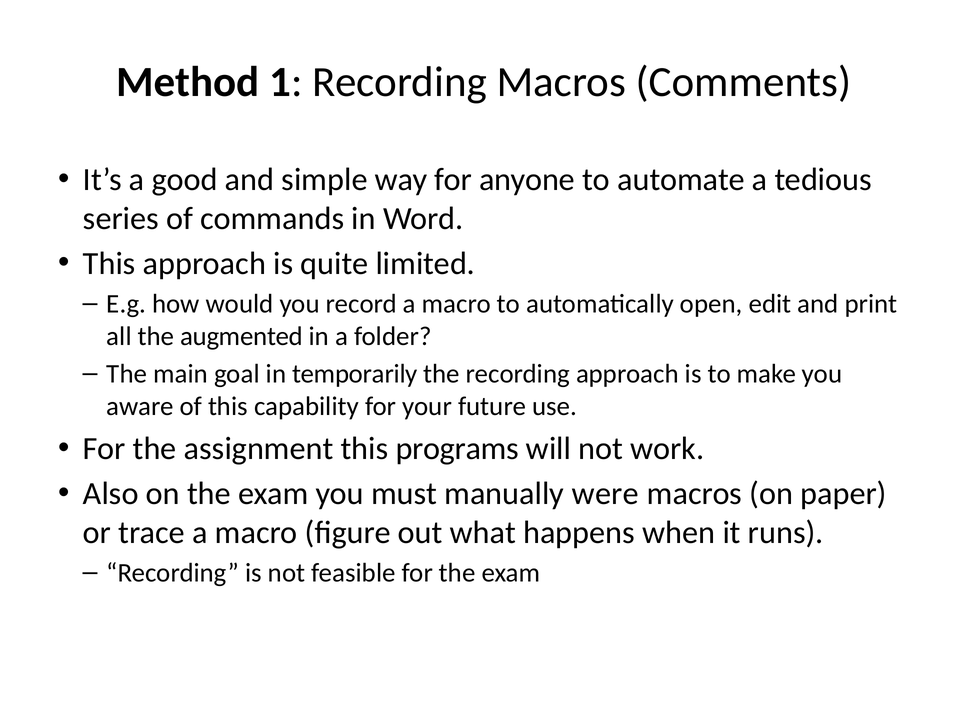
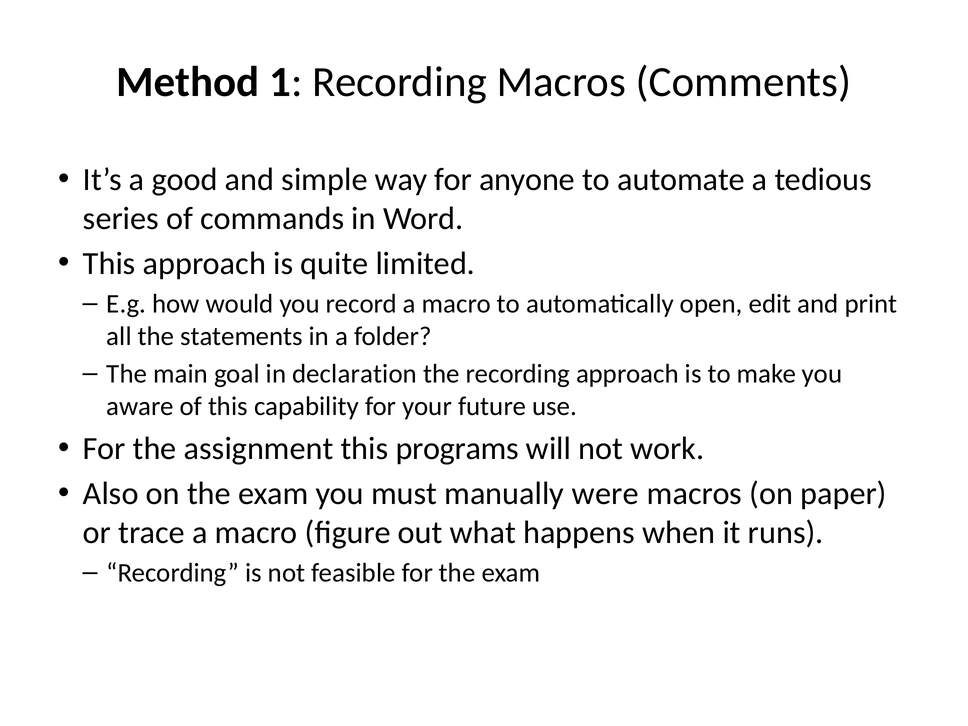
augmented: augmented -> statements (241, 336)
temporarily: temporarily -> declaration (355, 374)
